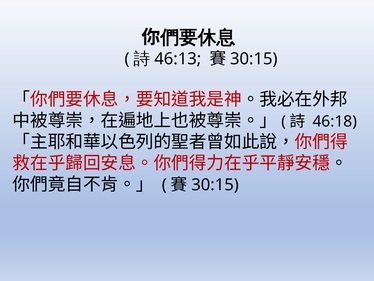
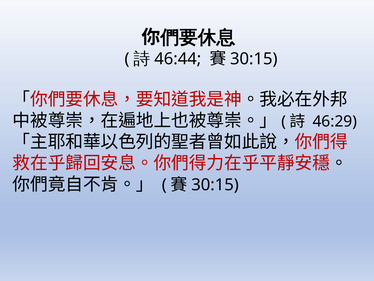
46:13: 46:13 -> 46:44 (178, 59)
46:18: 46:18 -> 46:29 (335, 121)
